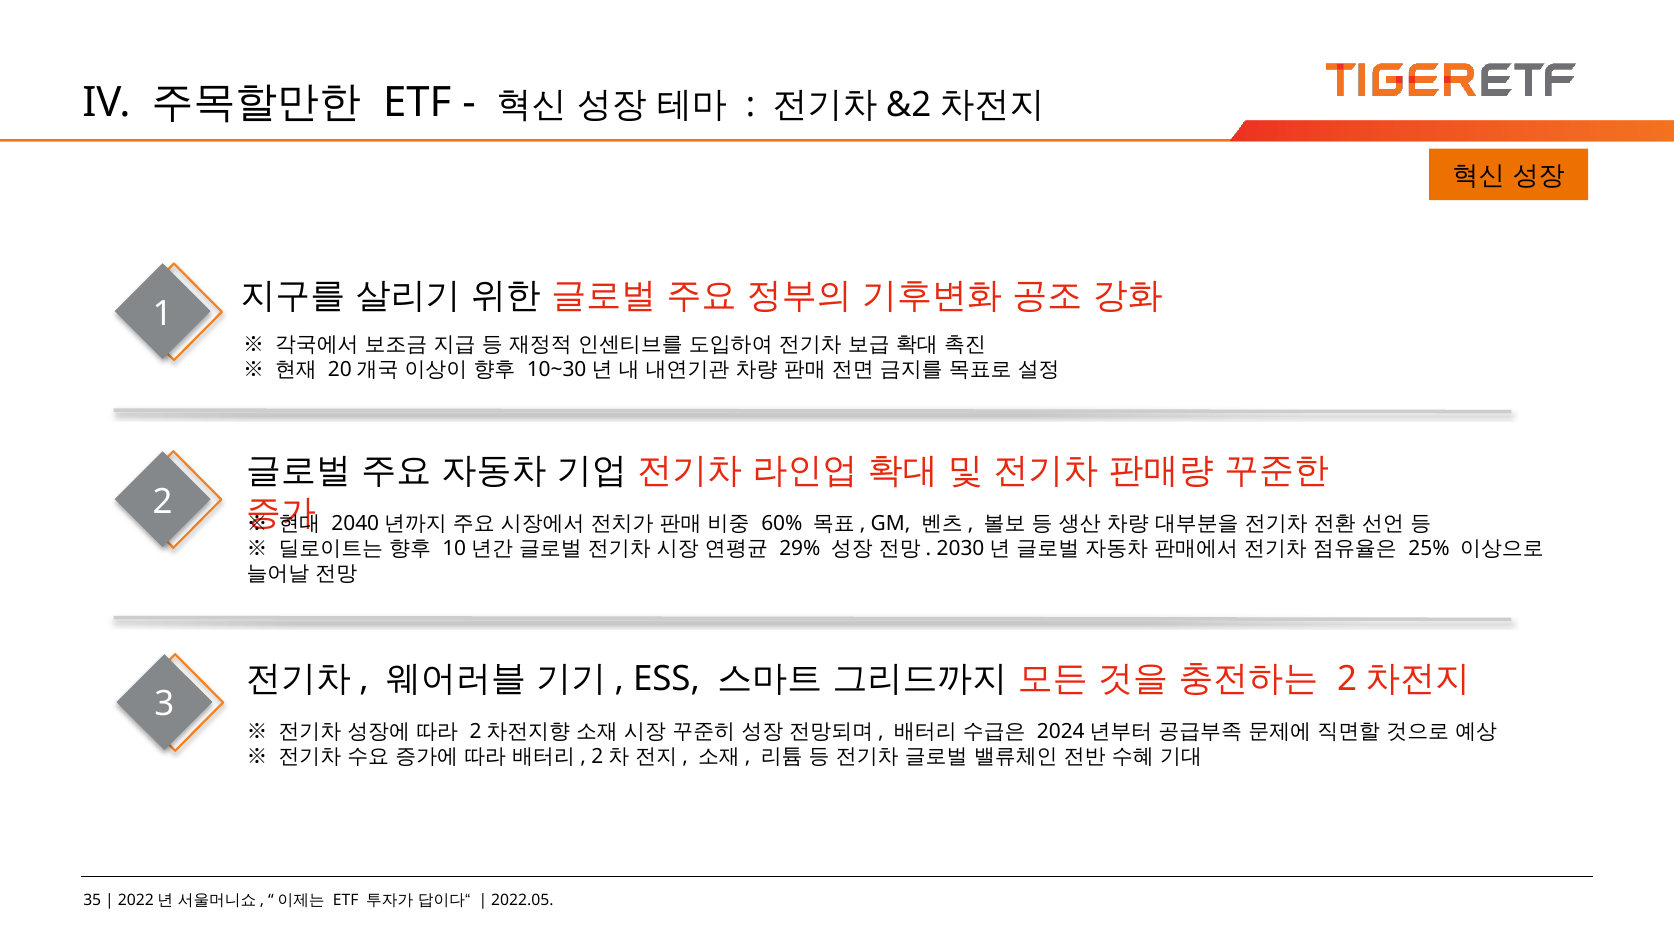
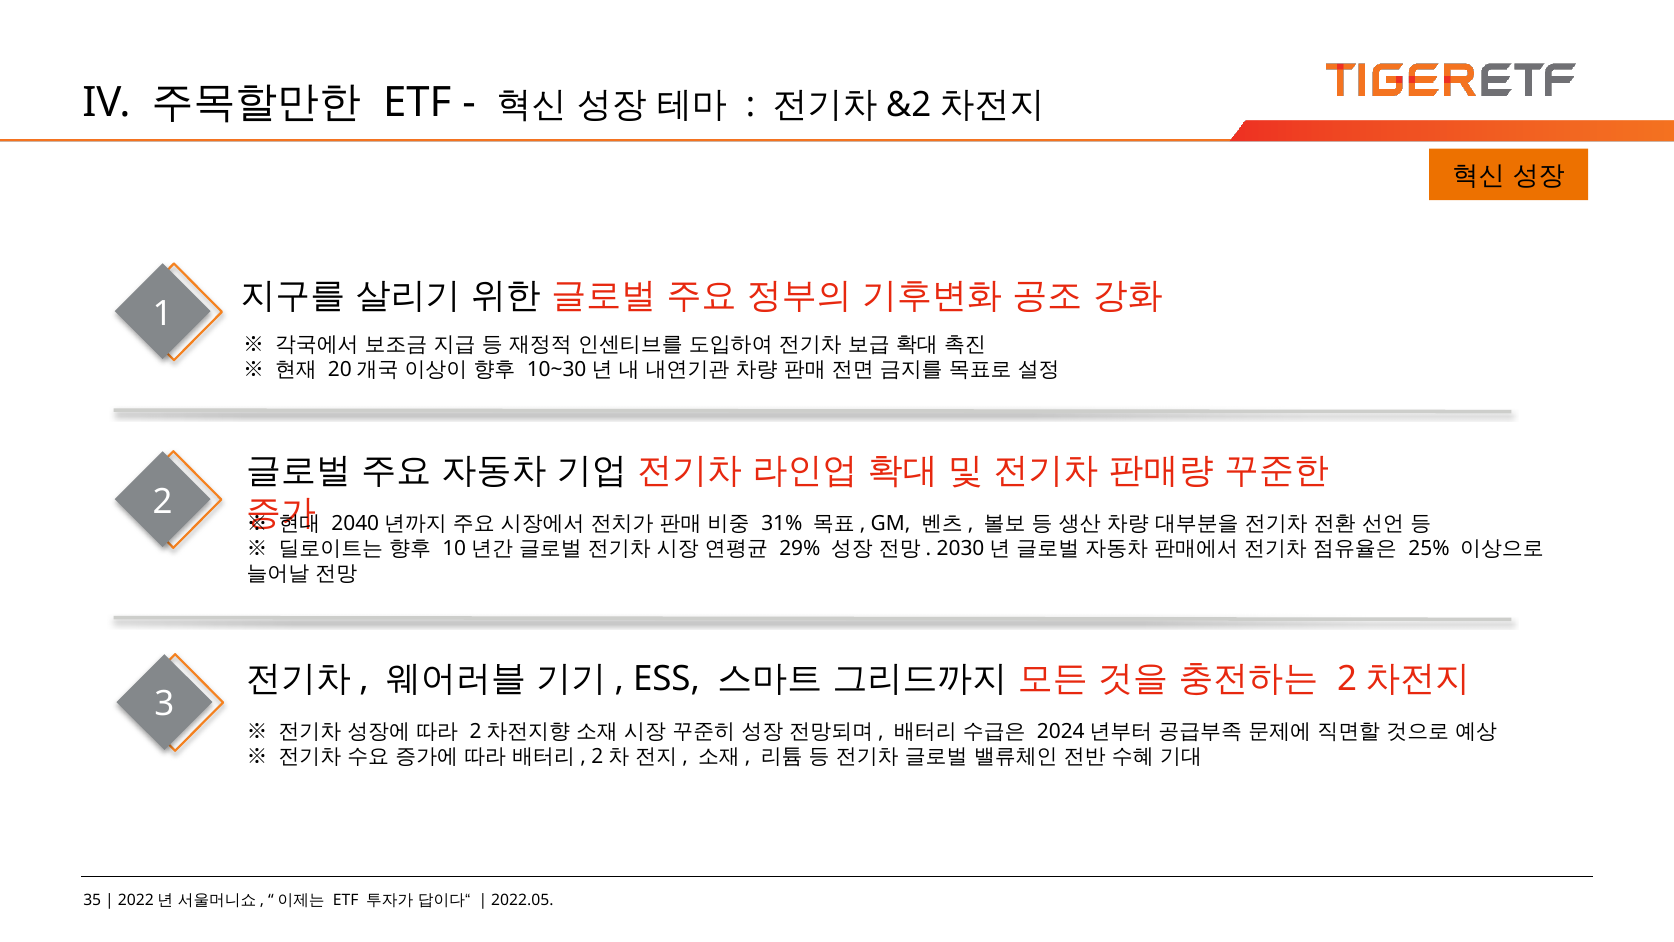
60%: 60% -> 31% (782, 523)
